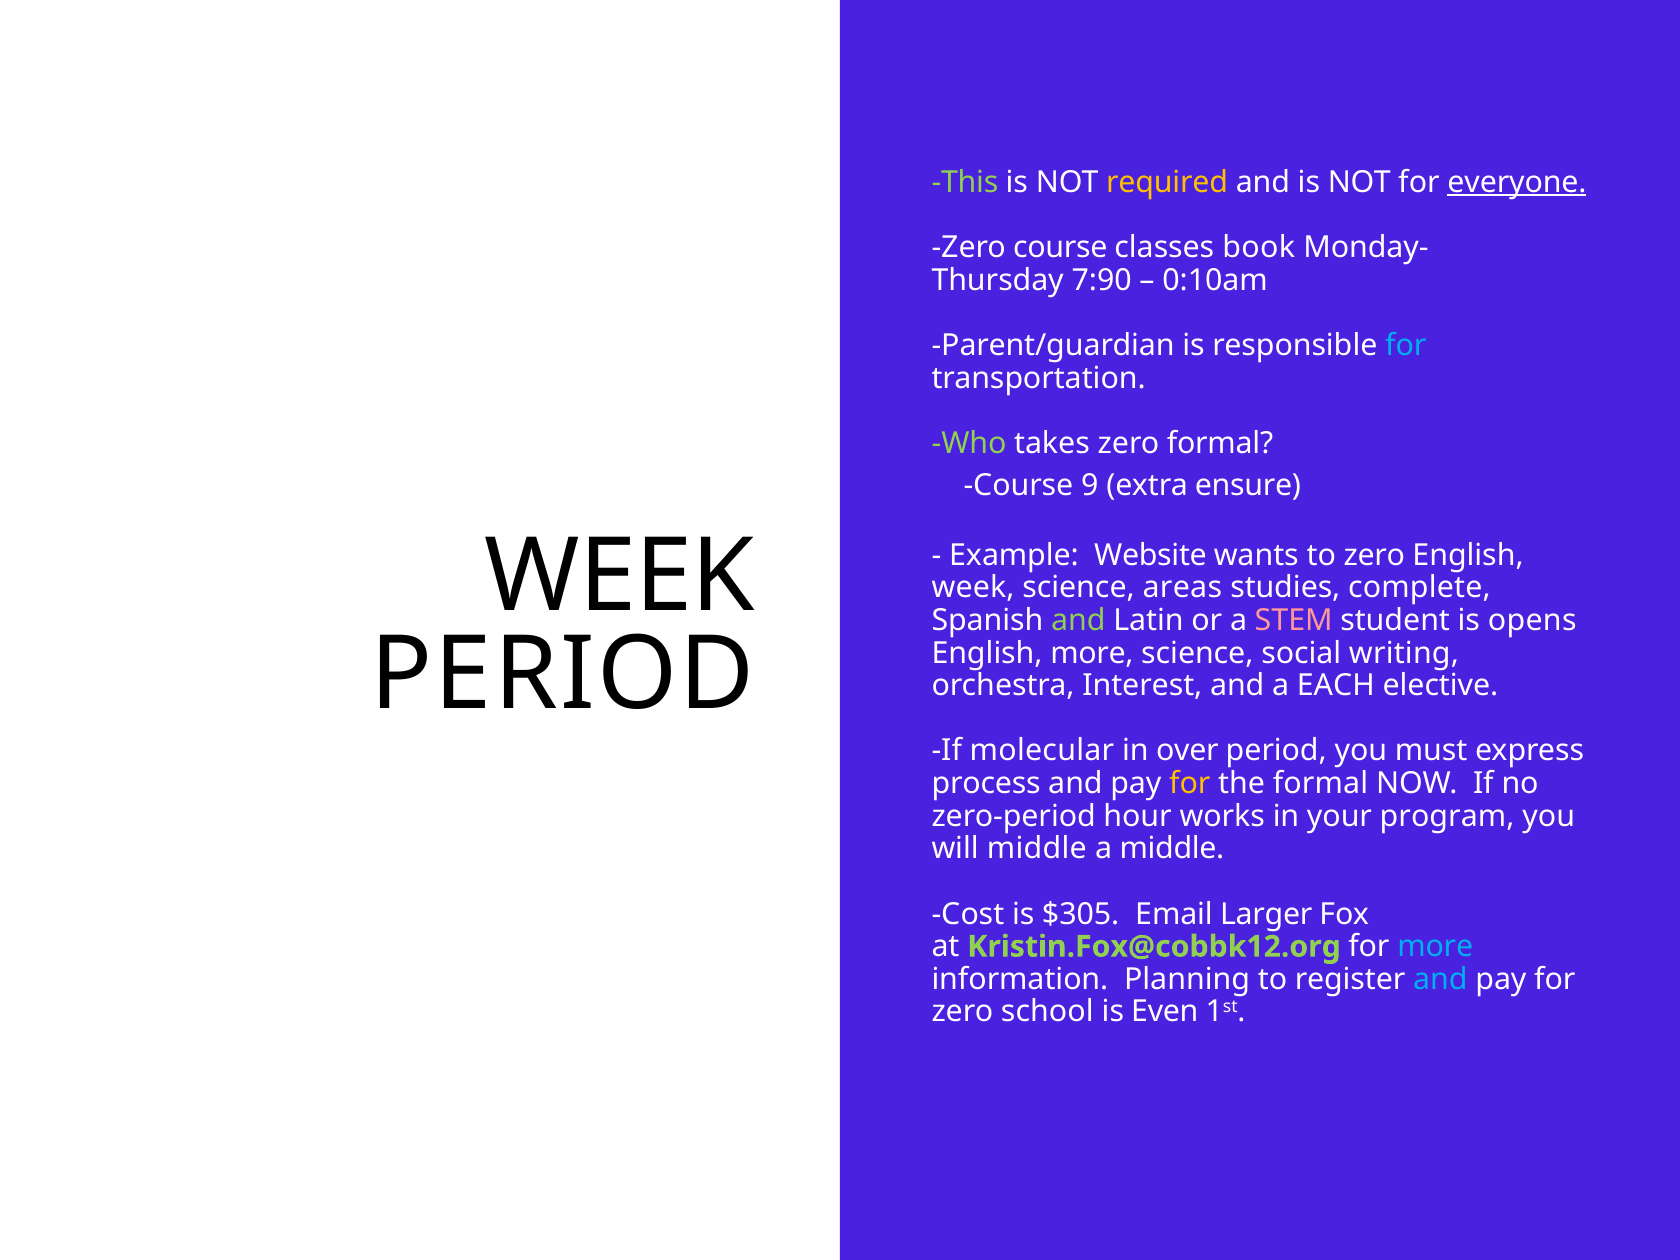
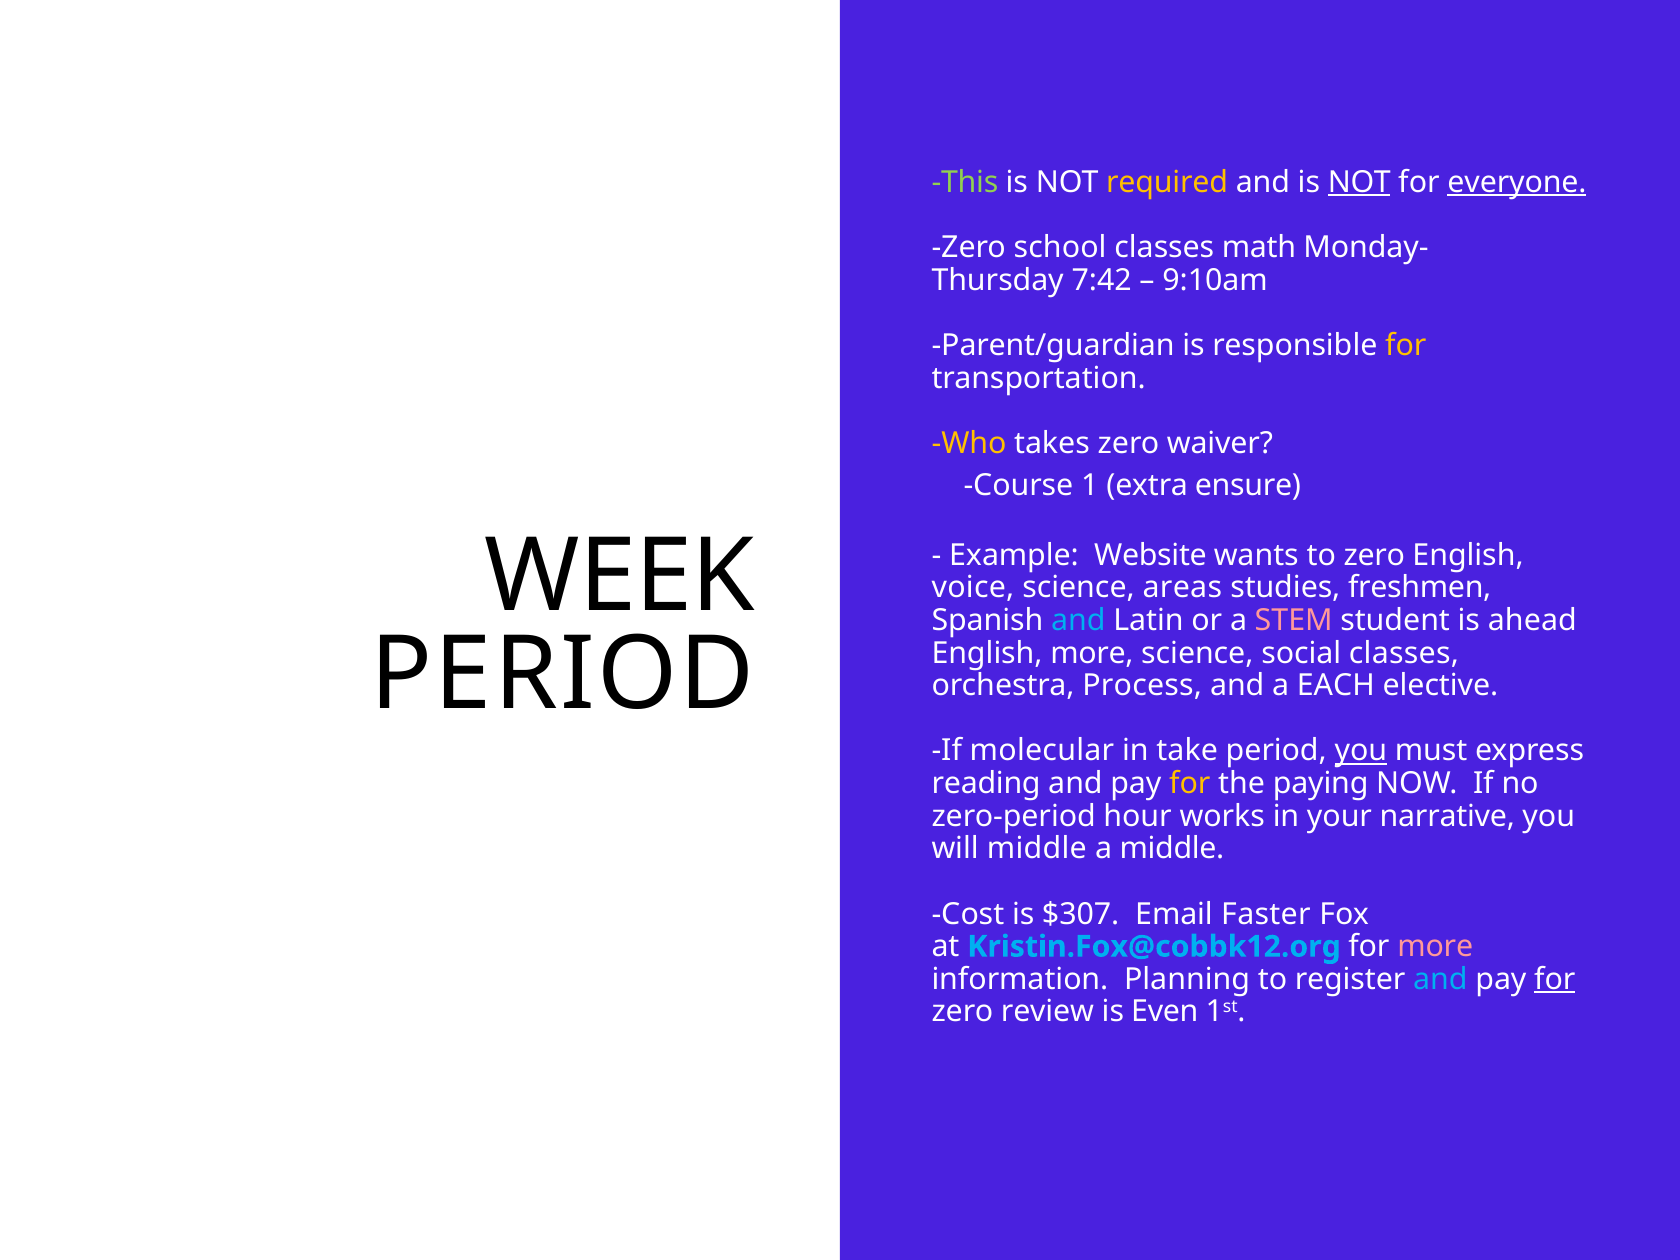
NOT underline: none -> present (1359, 182)
Zero course: course -> school (1060, 248)
book: book -> math (1259, 248)
7:90: 7:90 -> 7:42 (1102, 280)
0:10am: 0:10am -> 9:10am (1215, 280)
for colour: light blue -> yellow (1406, 345)
Who colour: light green -> yellow (969, 443)
zero formal: formal -> waiver (1220, 443)
9: 9 -> 1 (1090, 485)
week: week -> voice (973, 588)
complete: complete -> freshmen (1420, 588)
and colour: light green -> light blue (1078, 620)
opens: opens -> ahead (1532, 620)
social writing: writing -> classes (1404, 653)
Interest: Interest -> Process (1142, 686)
over: over -> take (1187, 751)
you underline: none -> present (1361, 751)
process: process -> reading (986, 784)
the formal: formal -> paying (1321, 784)
program: program -> narrative (1447, 816)
$305: $305 -> $307 (1081, 914)
Larger: Larger -> Faster (1266, 914)
Kristin.Fox@cobbk12.org colour: light green -> light blue (1154, 947)
more colour: light blue -> pink (1435, 947)
for underline: none -> present (1555, 979)
school: school -> review (1047, 1012)
